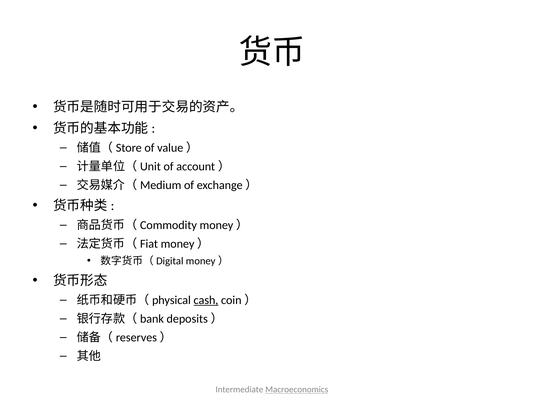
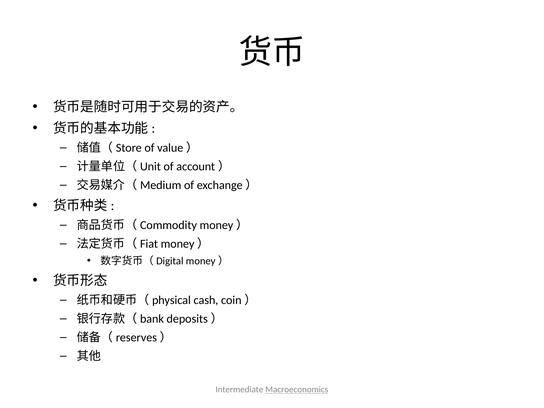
cash underline: present -> none (206, 300)
